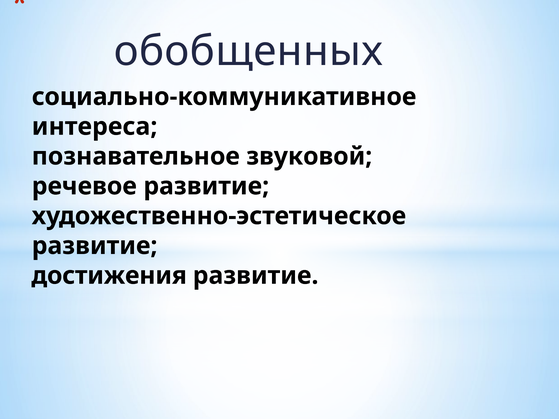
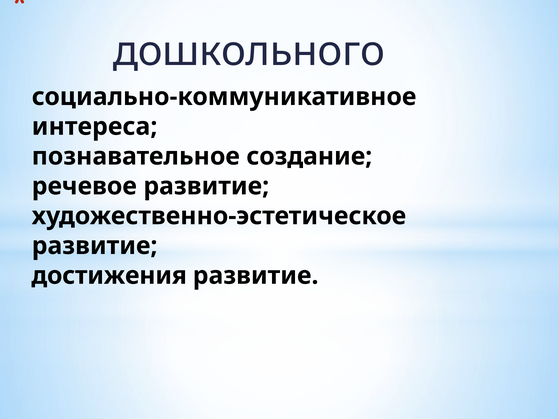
обобщенных: обобщенных -> дошкольного (249, 51)
звуковой: звуковой -> создание (309, 156)
